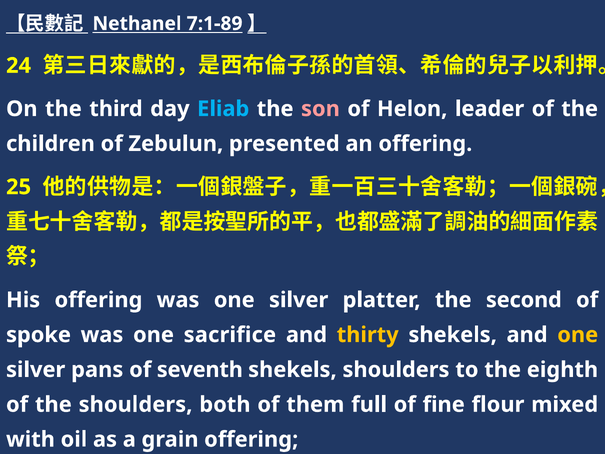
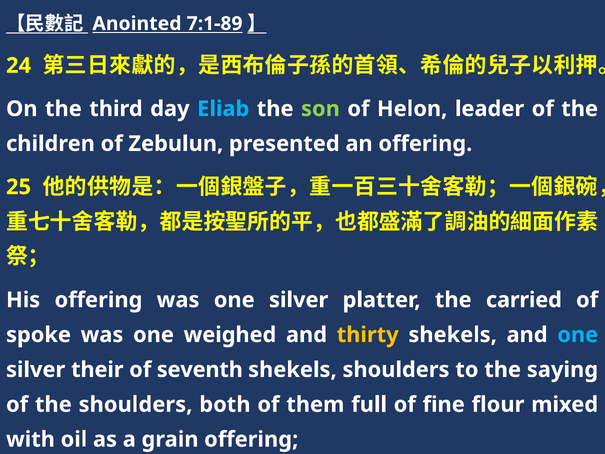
Nethanel: Nethanel -> Anointed (137, 24)
son colour: pink -> light green (320, 109)
second: second -> carried (524, 300)
sacrifice: sacrifice -> weighed (230, 335)
one colour: yellow -> light blue (578, 335)
pans: pans -> their (97, 370)
eighth: eighth -> saying (562, 370)
